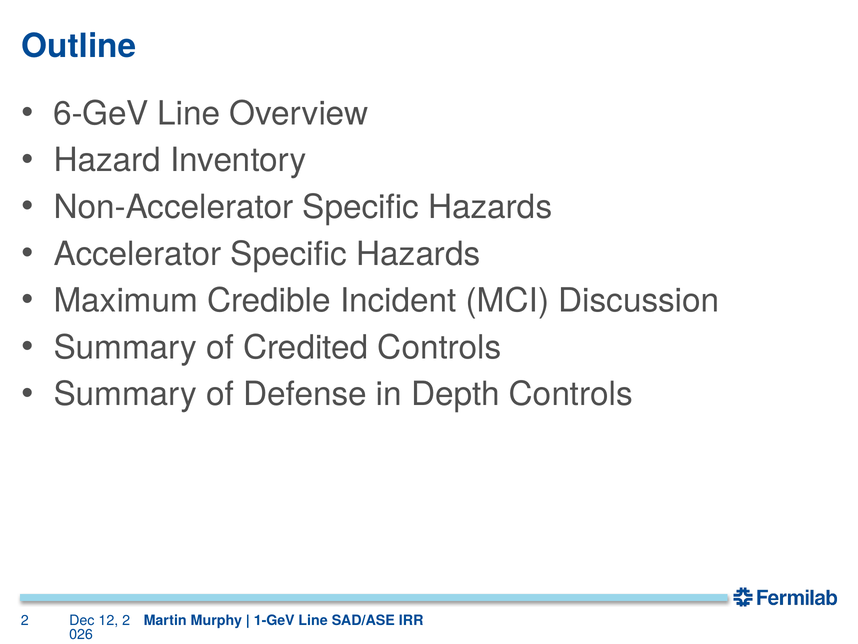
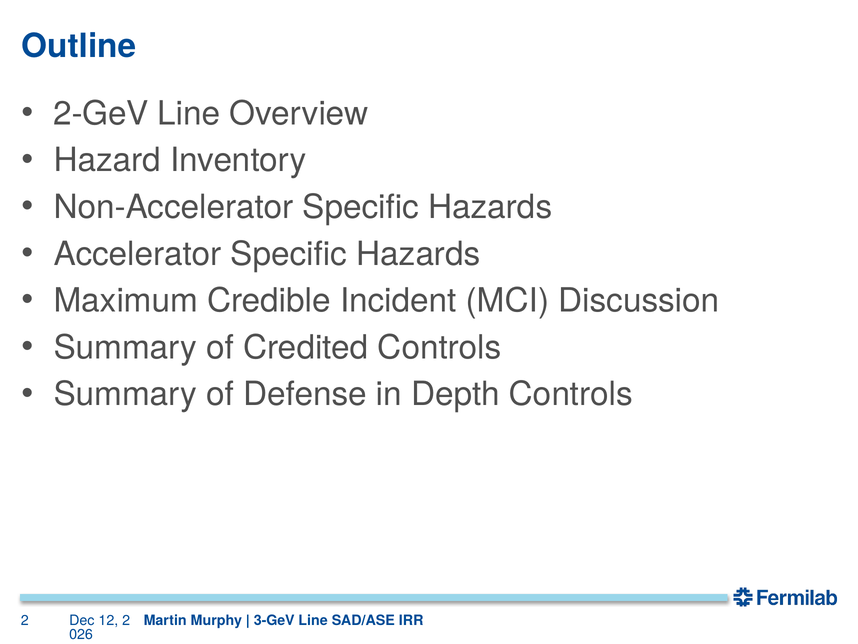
6-GeV: 6-GeV -> 2-GeV (101, 114)
1-GeV: 1-GeV -> 3-GeV (274, 620)
